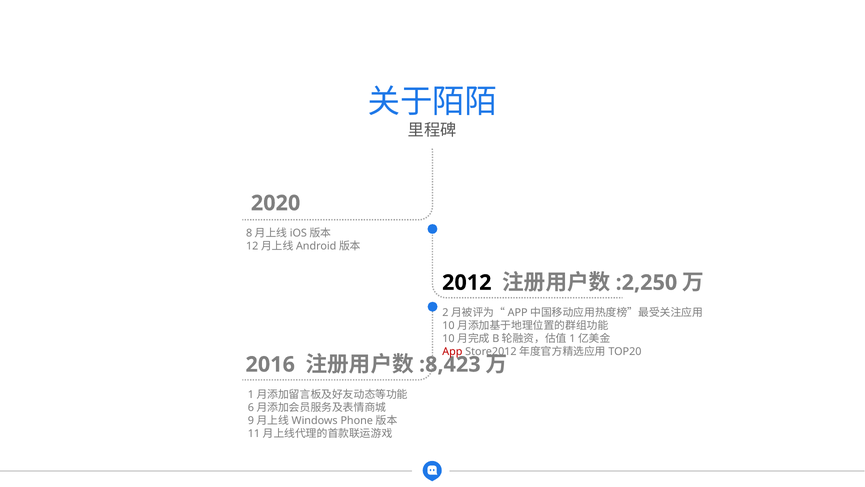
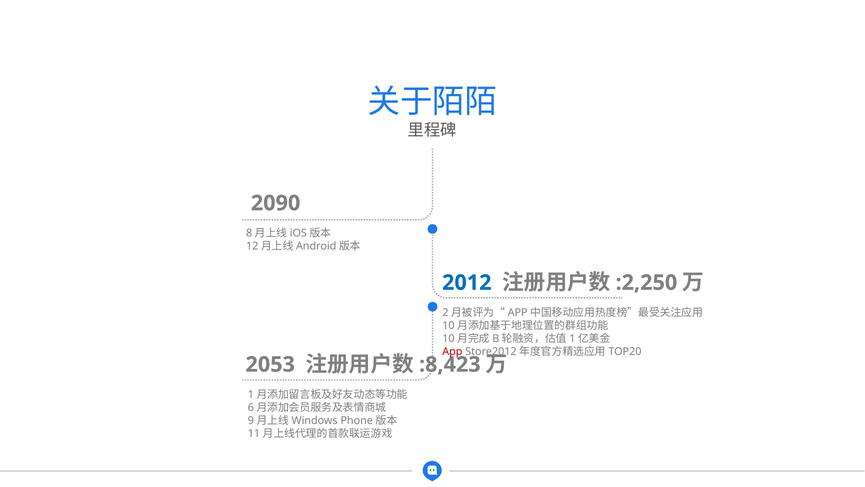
2020: 2020 -> 2090 (276, 203)
2012 colour: black -> blue (467, 282)
2016: 2016 -> 2053 (270, 364)
